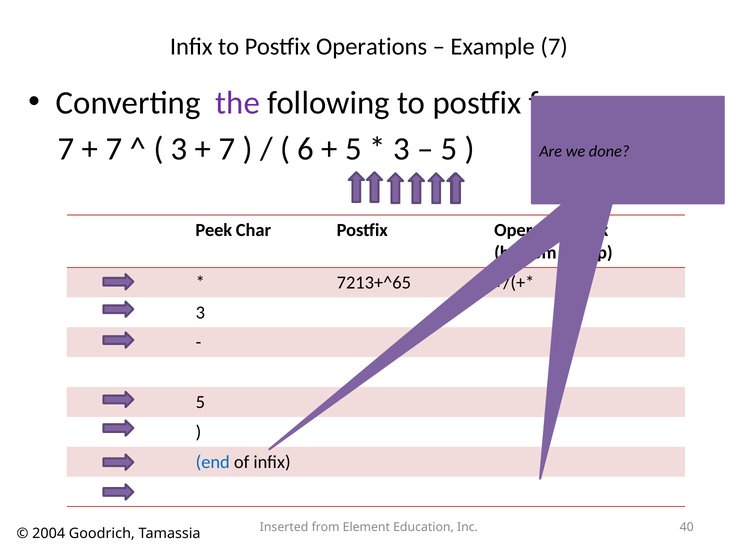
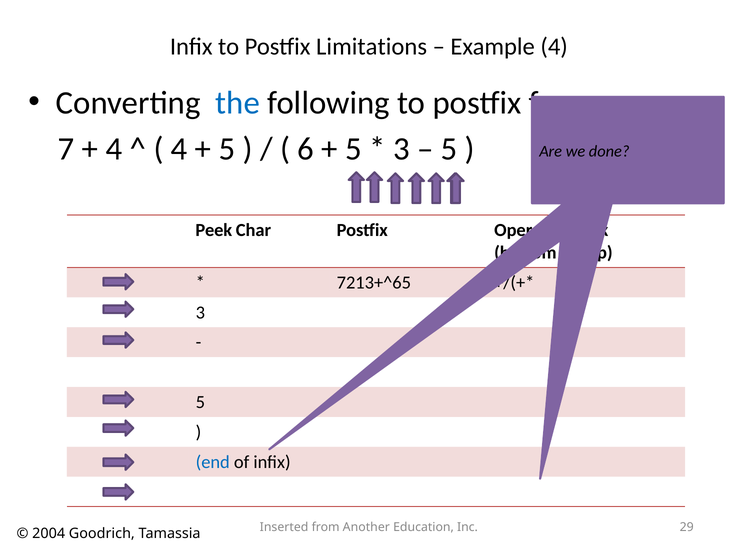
Operations: Operations -> Limitations (372, 47)
Example 7: 7 -> 4 (554, 47)
the colour: purple -> blue (238, 103)
7: 7 -> 4 (114, 149)
3: 3 -> 4 (179, 149)
7: 7 -> 5 (227, 149)
Element: Element -> Another (366, 528)
40: 40 -> 29 (687, 528)
